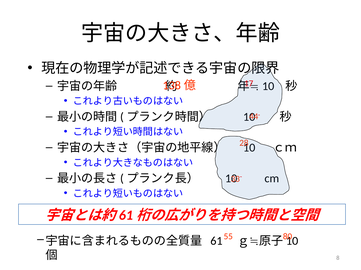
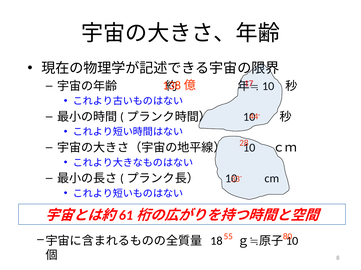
61: 61 -> 18 (216, 241)
